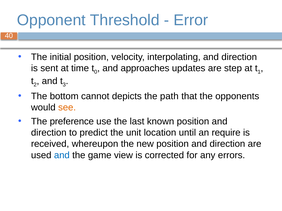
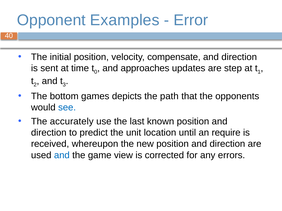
Threshold: Threshold -> Examples (125, 20)
interpolating: interpolating -> compensate (174, 57)
cannot: cannot -> games (95, 96)
see colour: orange -> blue (67, 108)
preference: preference -> accurately (72, 122)
